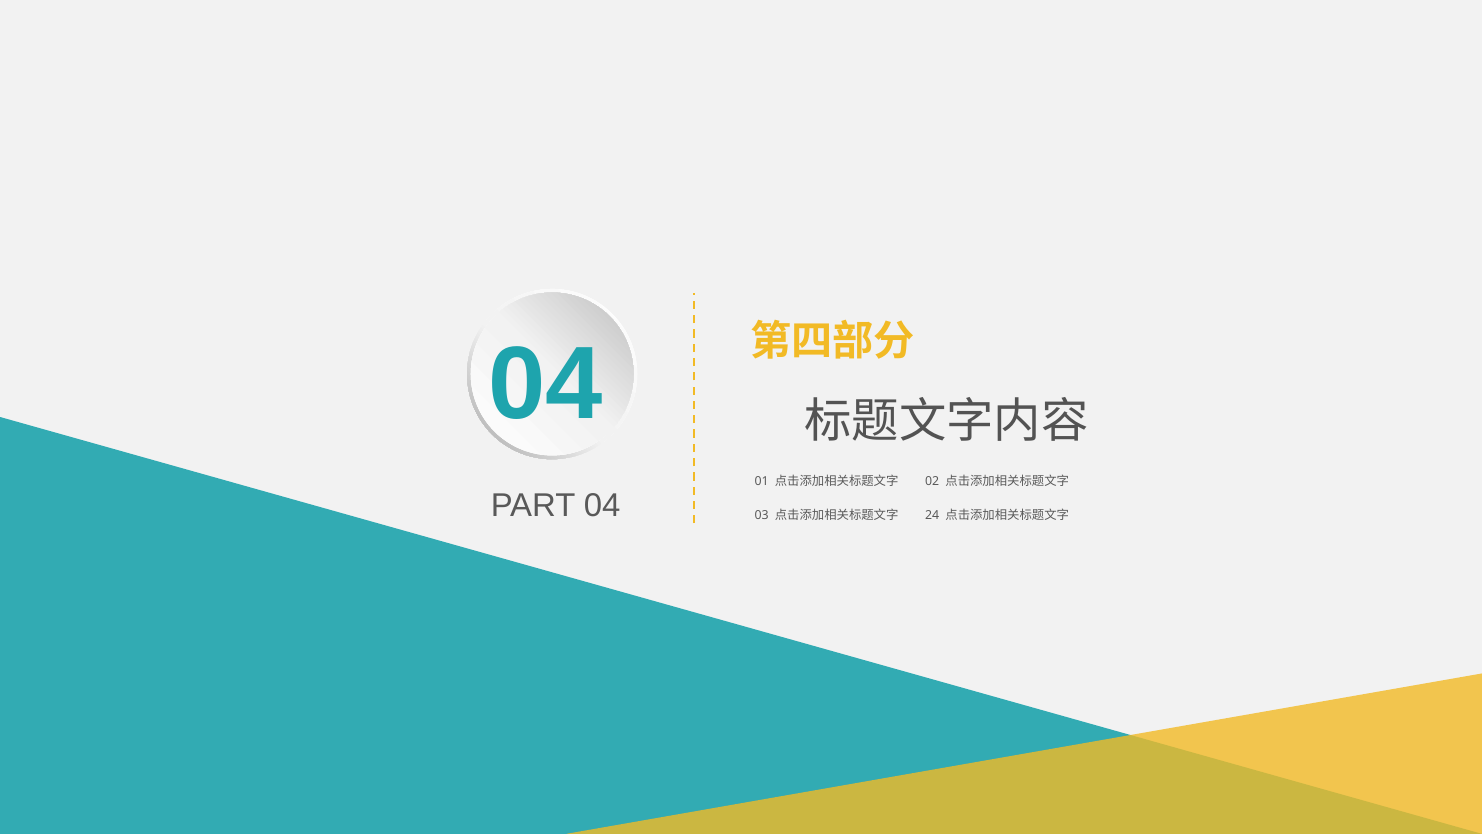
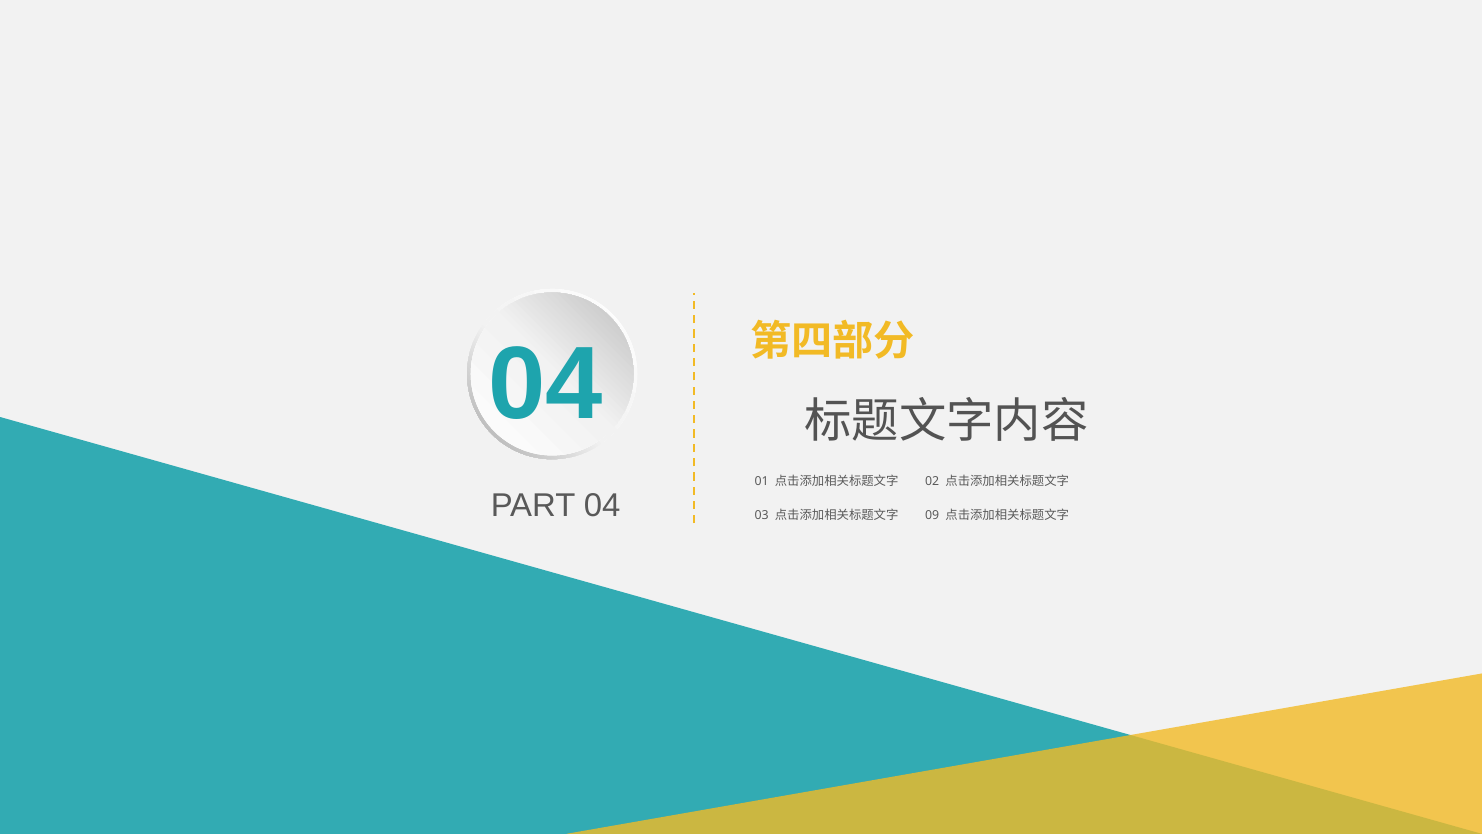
24: 24 -> 09 (932, 515)
